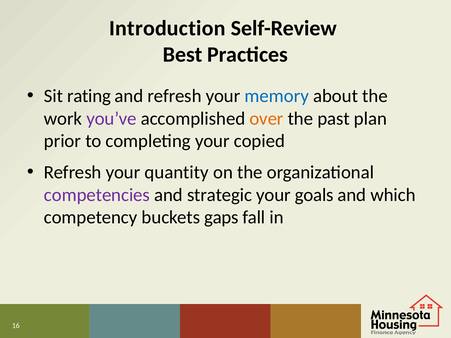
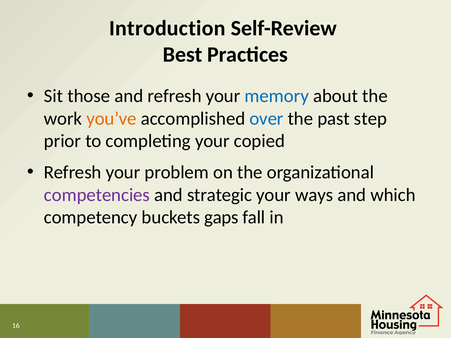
rating: rating -> those (89, 96)
you’ve colour: purple -> orange (112, 119)
over colour: orange -> blue (266, 119)
plan: plan -> step (370, 119)
quantity: quantity -> problem (177, 172)
goals: goals -> ways (314, 195)
